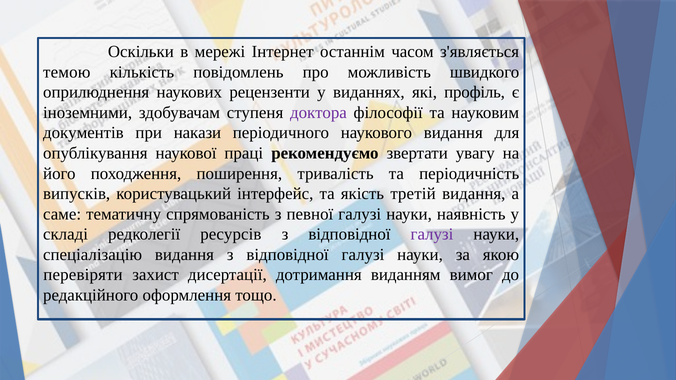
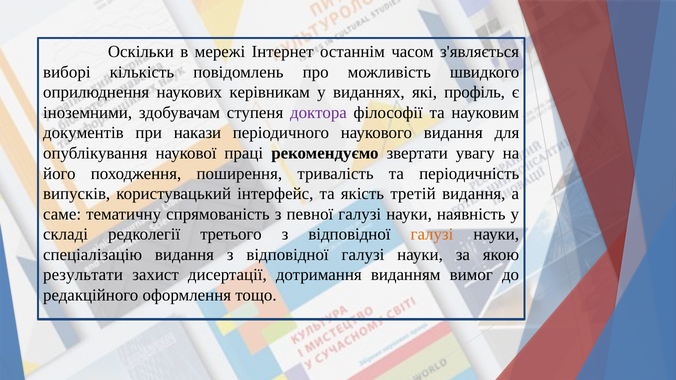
темою: темою -> виборі (67, 72)
рецензенти: рецензенти -> керівникам (270, 92)
ресурсів: ресурсів -> третього (231, 234)
галузі colour: purple -> orange (432, 234)
перевіряти: перевіряти -> результати (83, 275)
